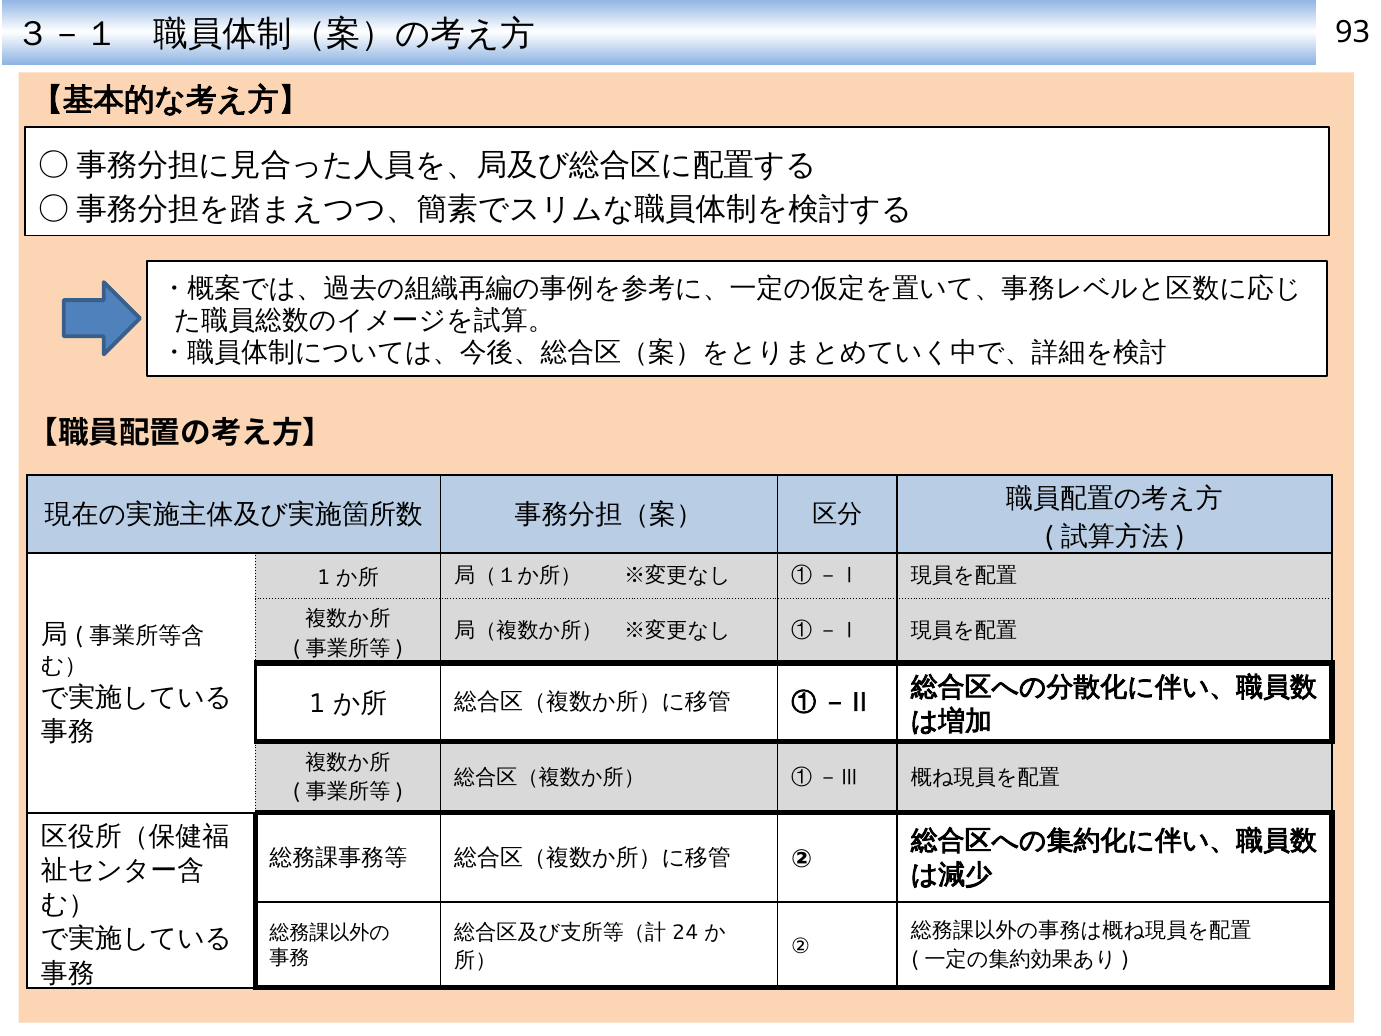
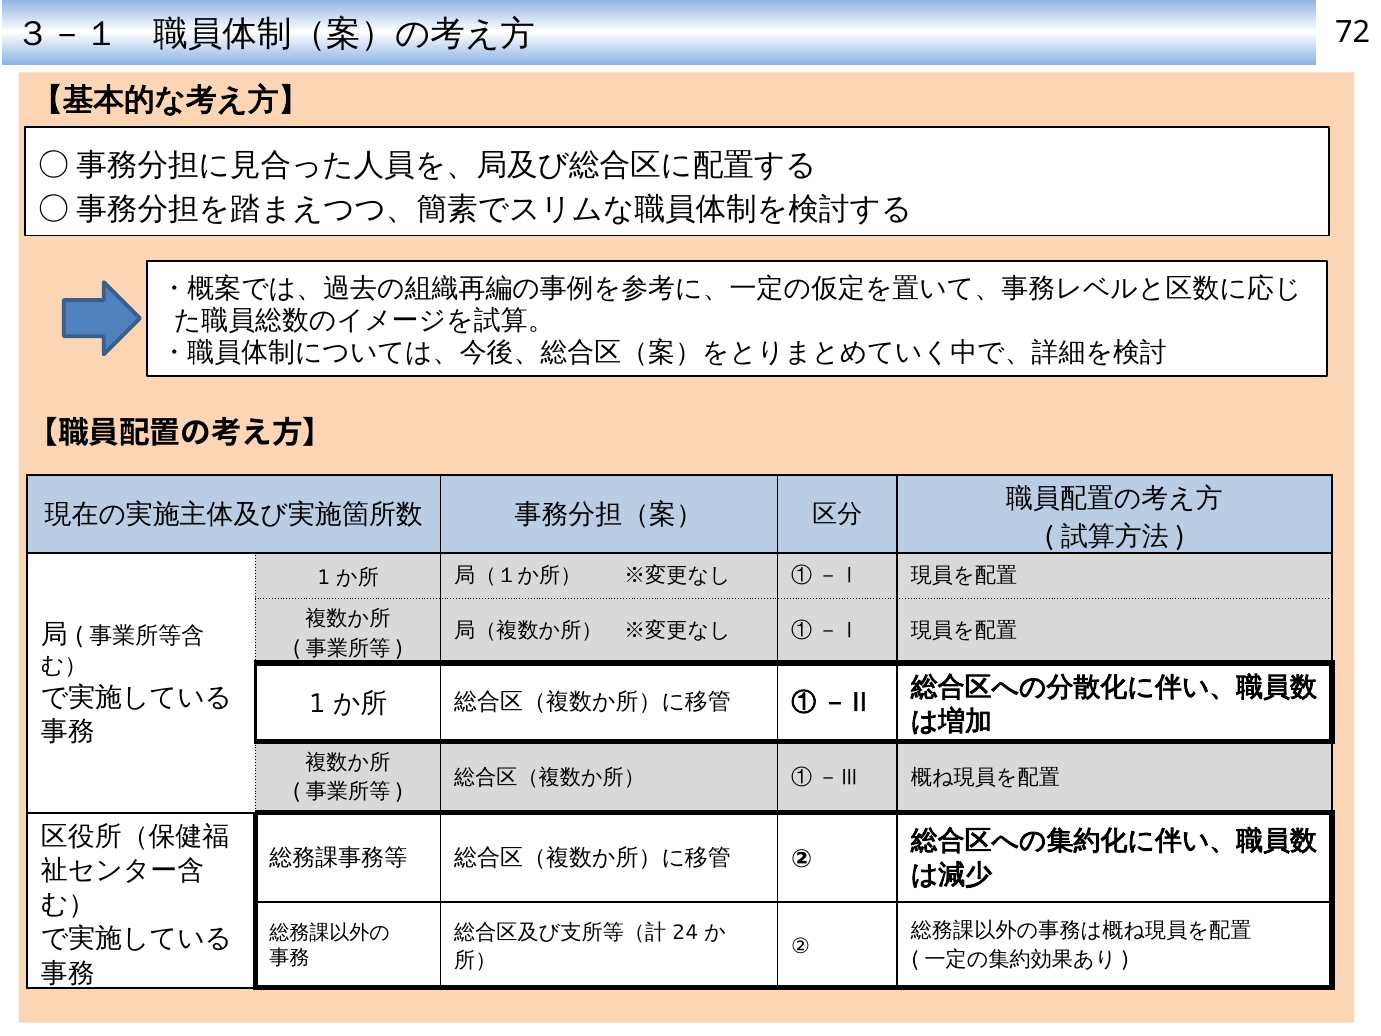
93: 93 -> 72 (1353, 33)
